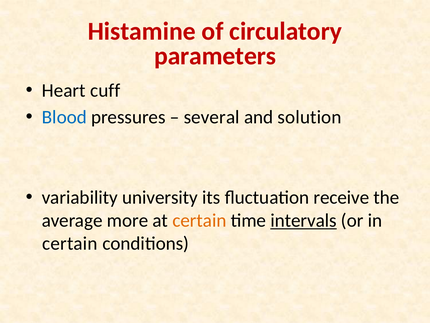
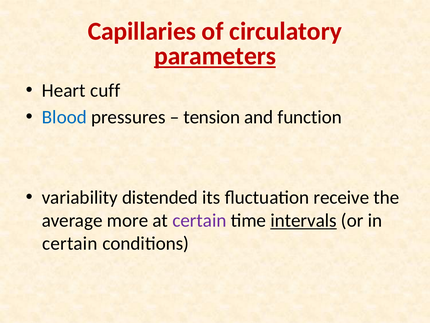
Histamine: Histamine -> Capillaries (142, 31)
parameters underline: none -> present (215, 56)
several: several -> tension (212, 117)
solution: solution -> function (310, 117)
university: university -> distended (160, 197)
certain colour: orange -> purple (199, 220)
